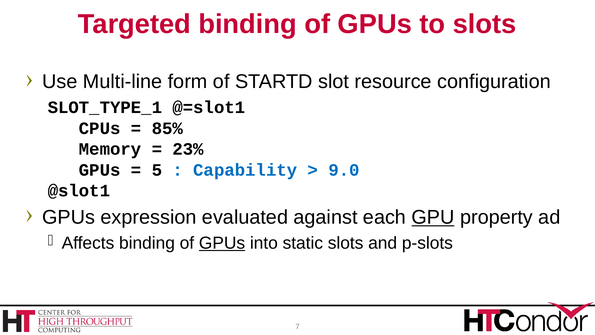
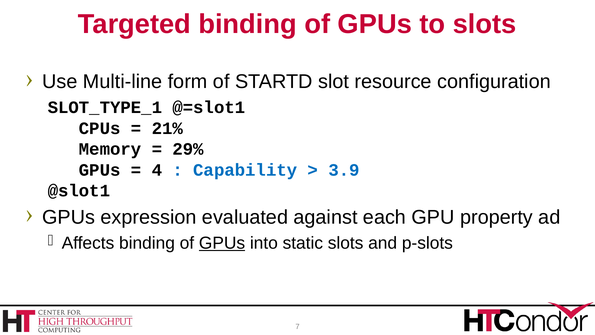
85%: 85% -> 21% (167, 128)
23%: 23% -> 29% (188, 149)
5: 5 -> 4 (157, 170)
9.0: 9.0 -> 3.9 (344, 170)
GPU underline: present -> none (433, 217)
